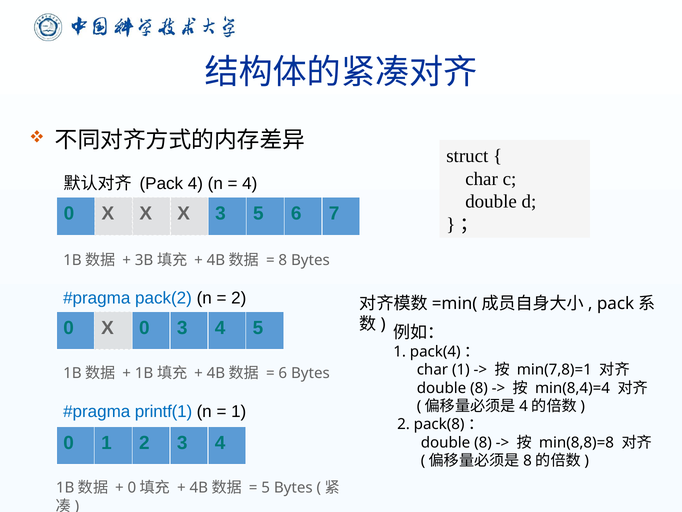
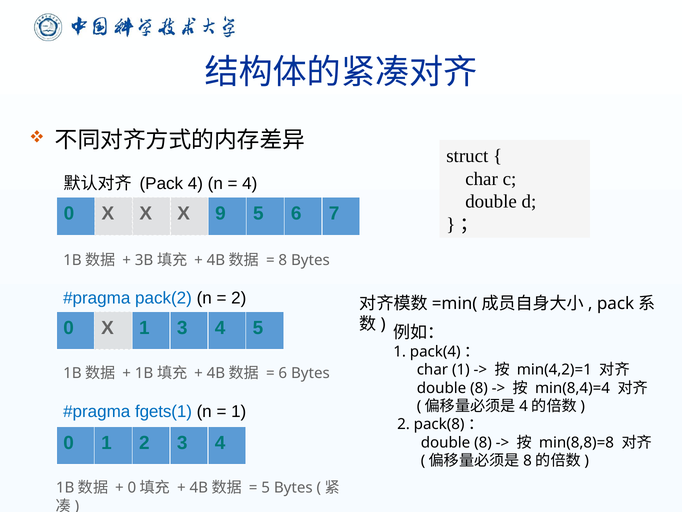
X 3: 3 -> 9 (220, 213)
X 0: 0 -> 1 (144, 327)
min(7,8)=1: min(7,8)=1 -> min(4,2)=1 (554, 369)
printf(1: printf(1 -> fgets(1 (163, 411)
